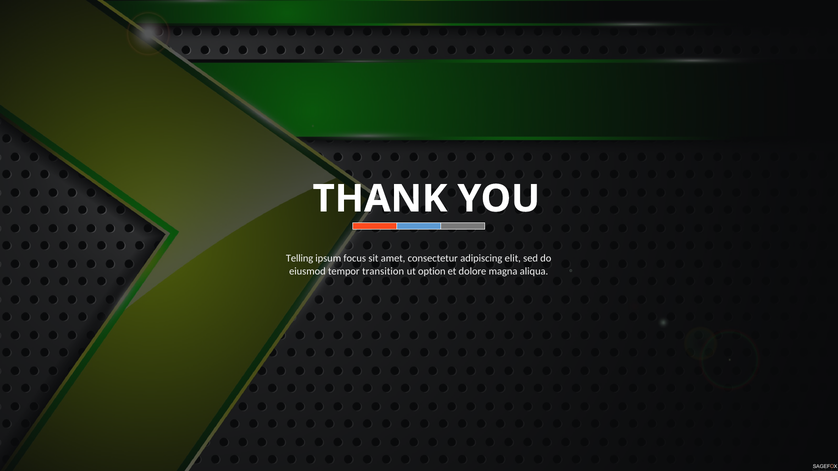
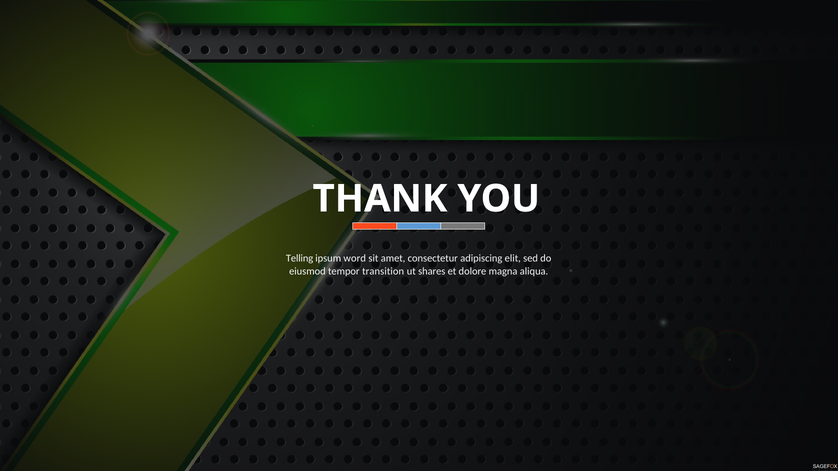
focus: focus -> word (355, 259)
option: option -> shares (432, 271)
